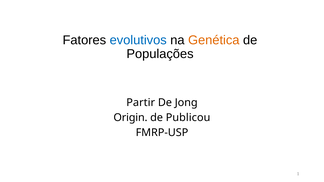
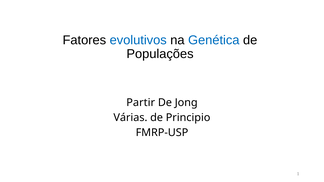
Genética colour: orange -> blue (214, 40)
Origin: Origin -> Várias (130, 118)
Publicou: Publicou -> Principio (188, 118)
